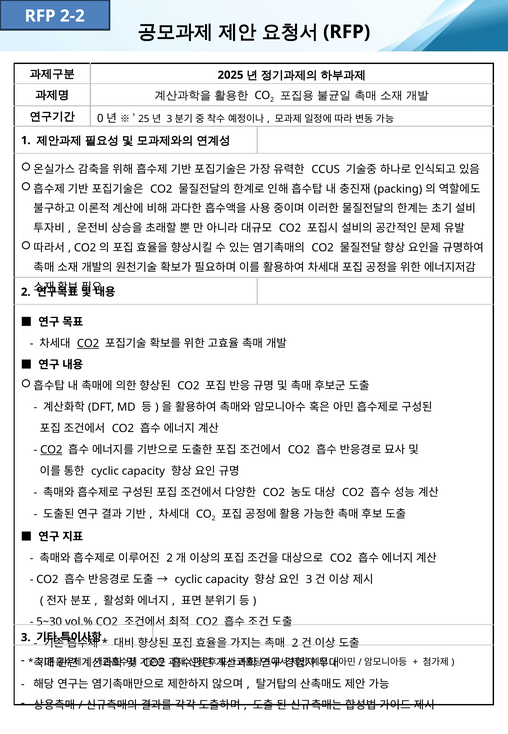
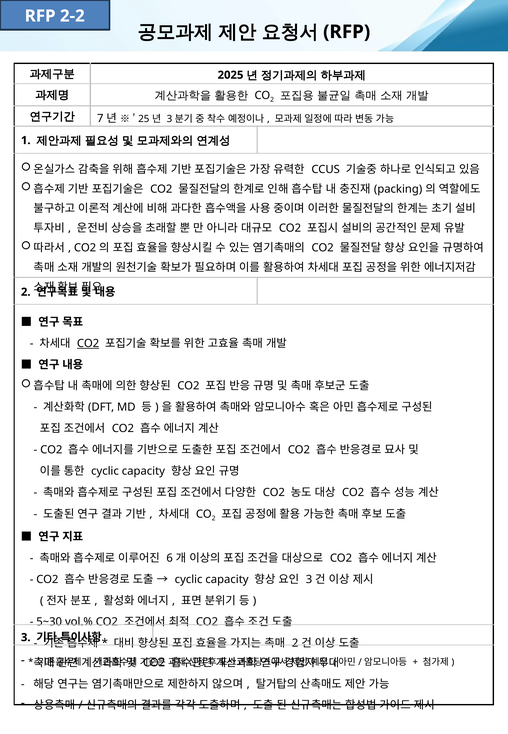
0: 0 -> 7 (100, 119)
CO2 underline: present -> none (51, 450)
2: 2 -> 6 (170, 558)
